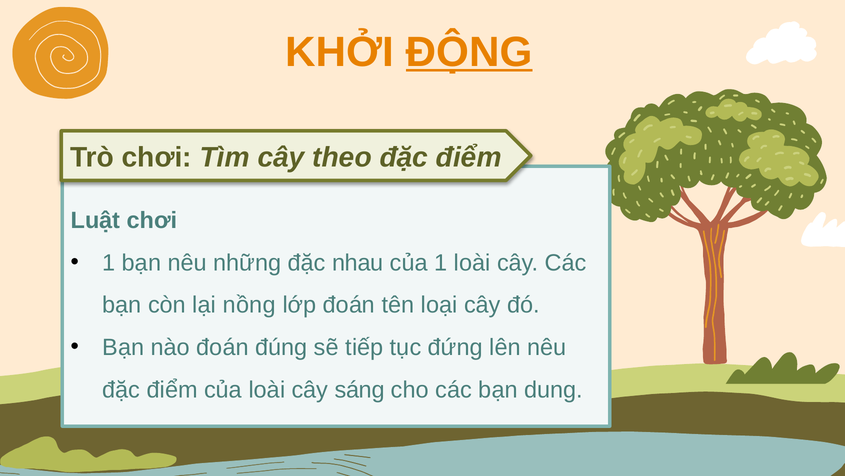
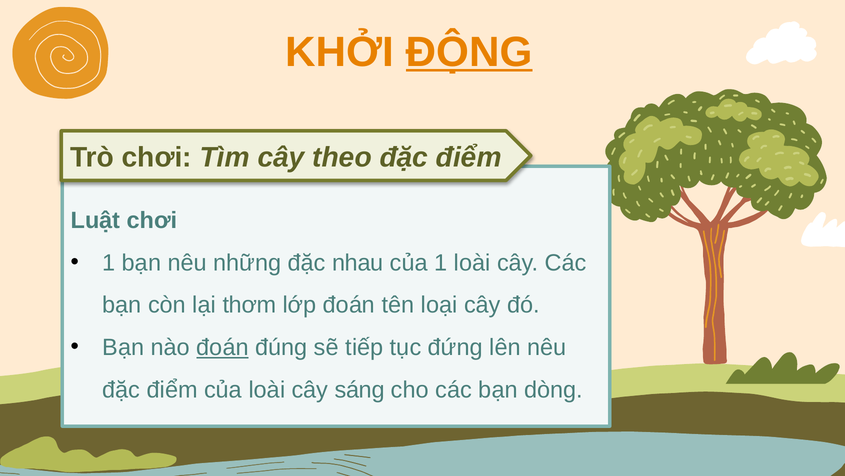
nồng: nồng -> thơm (249, 305)
đoán underline: none -> present (223, 347)
dung: dung -> dòng (554, 389)
